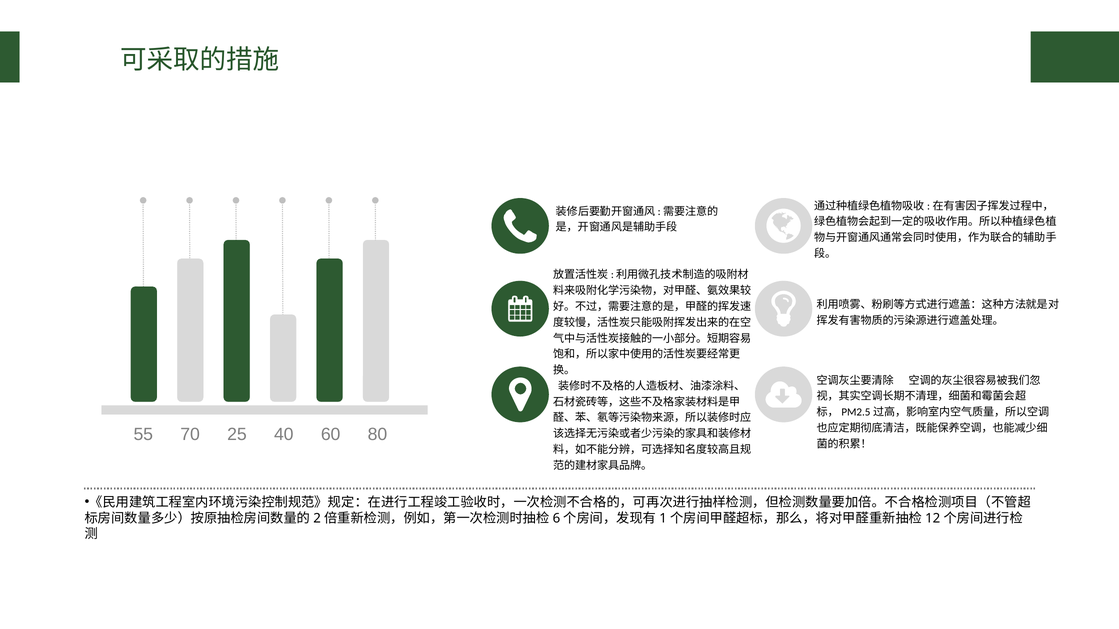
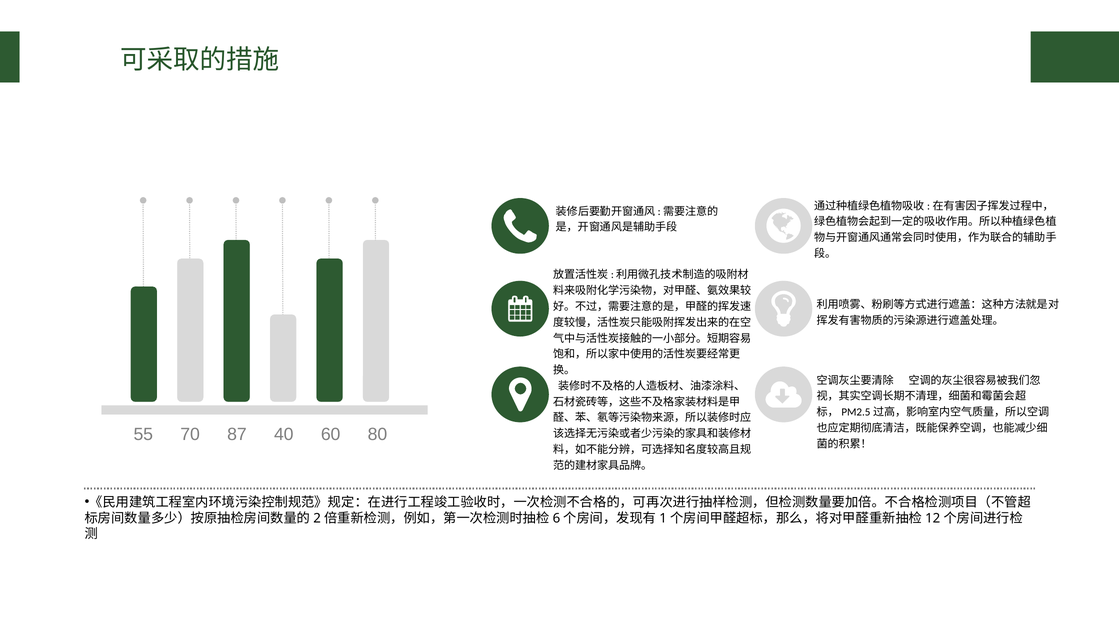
25: 25 -> 87 (237, 435)
